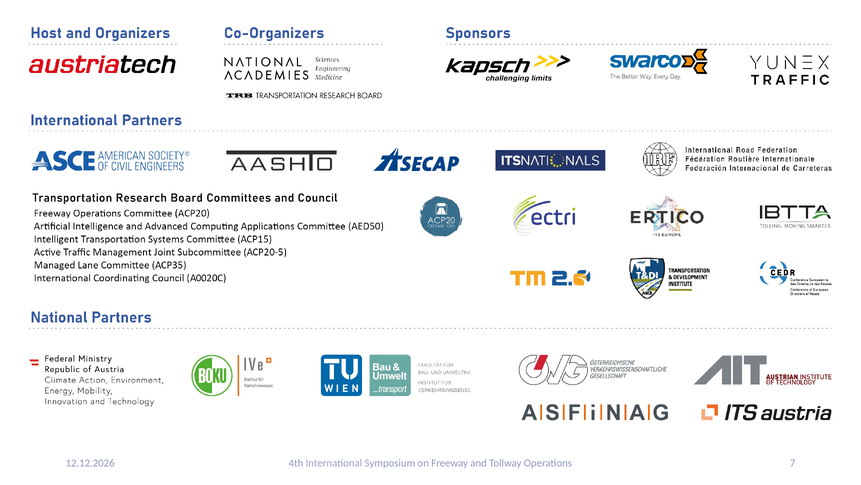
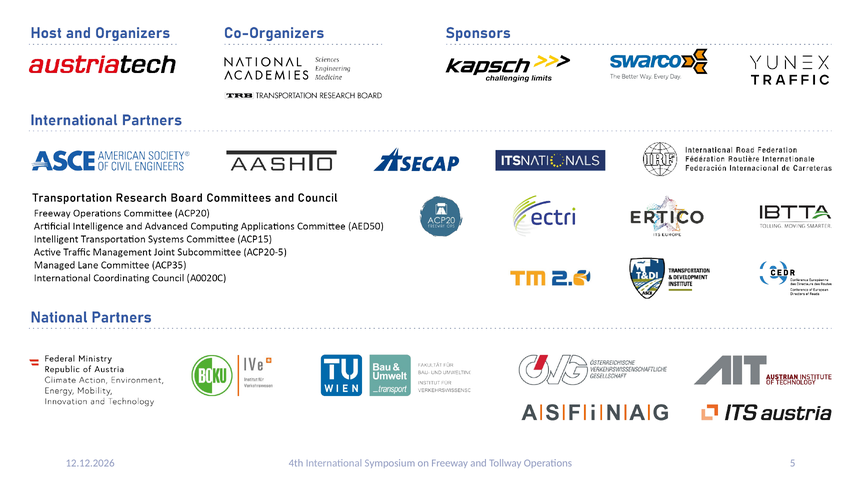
7: 7 -> 5 (793, 462)
